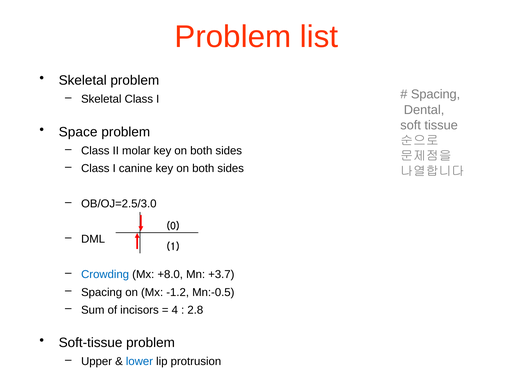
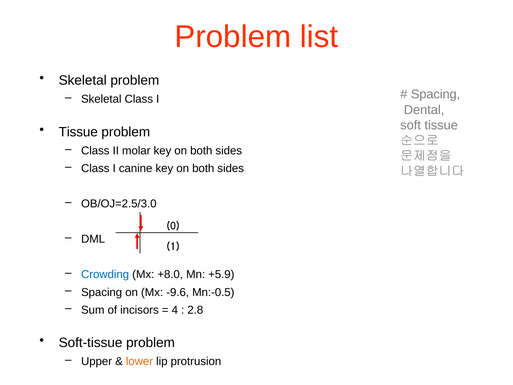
Space: Space -> Tissue (78, 132)
+3.7: +3.7 -> +5.9 (221, 274)
-1.2: -1.2 -> -9.6 (178, 292)
lower colour: blue -> orange (139, 361)
